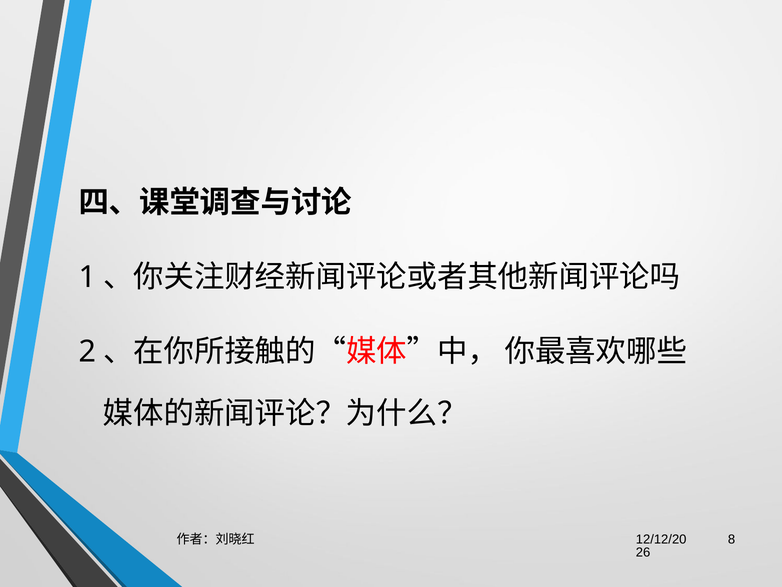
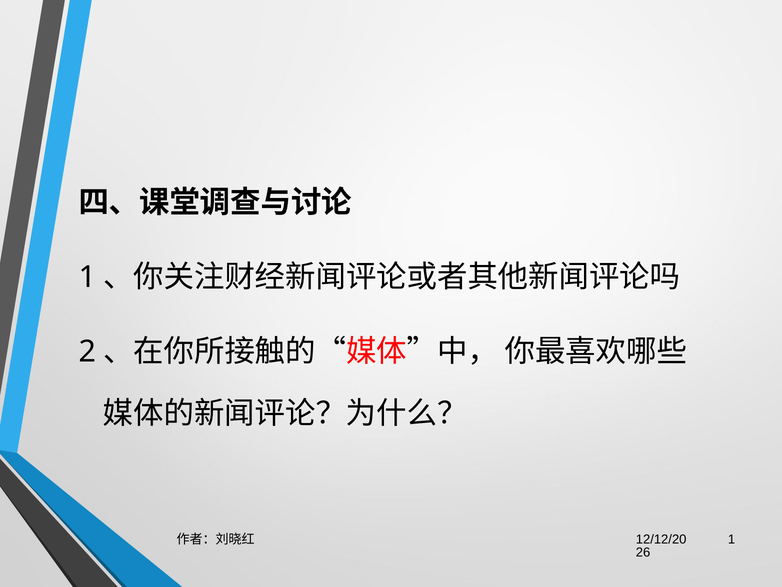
8: 8 -> 1 (732, 539)
